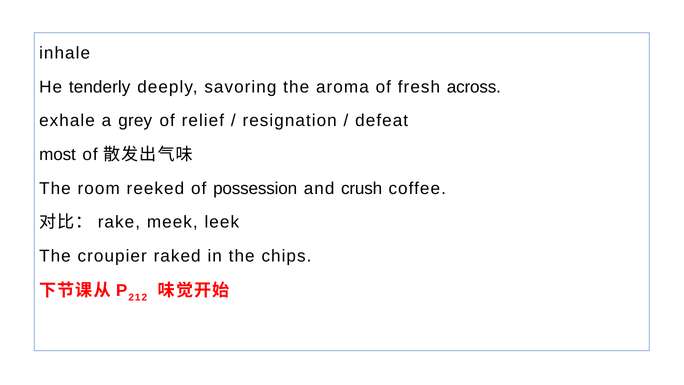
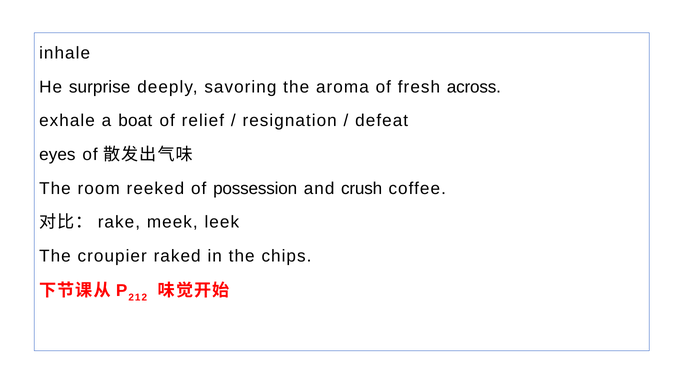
tenderly: tenderly -> surprise (100, 87)
grey: grey -> boat (135, 121)
most: most -> eyes (57, 154)
